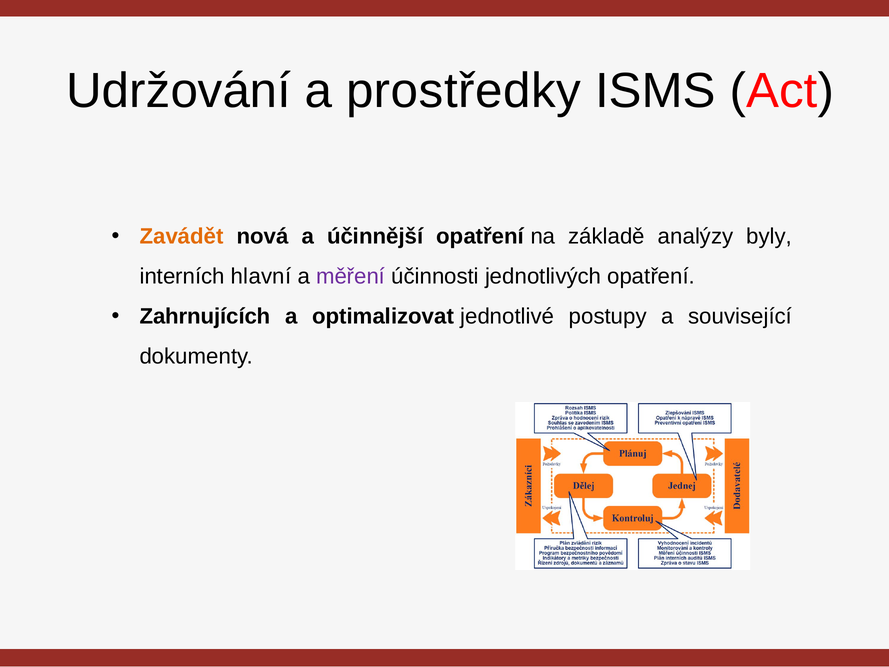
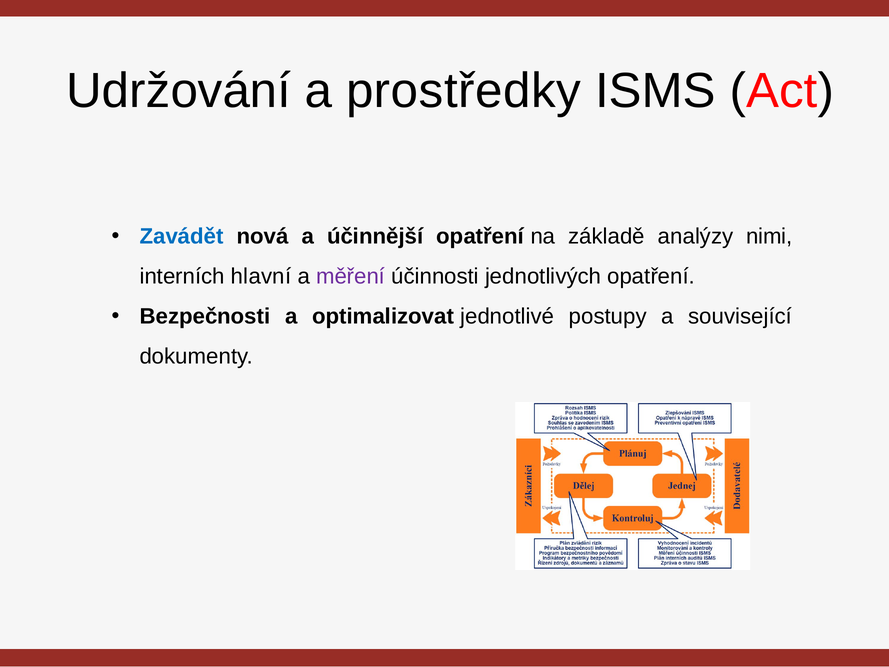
Zavádět colour: orange -> blue (182, 236)
byly: byly -> nimi (769, 236)
Zahrnujících: Zahrnujících -> Bezpečnosti (205, 316)
